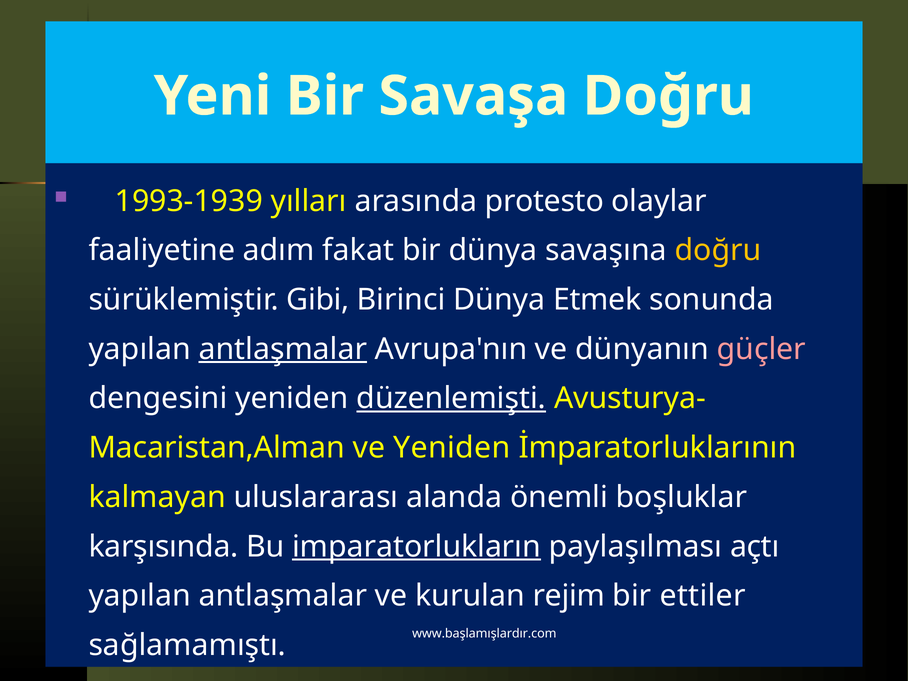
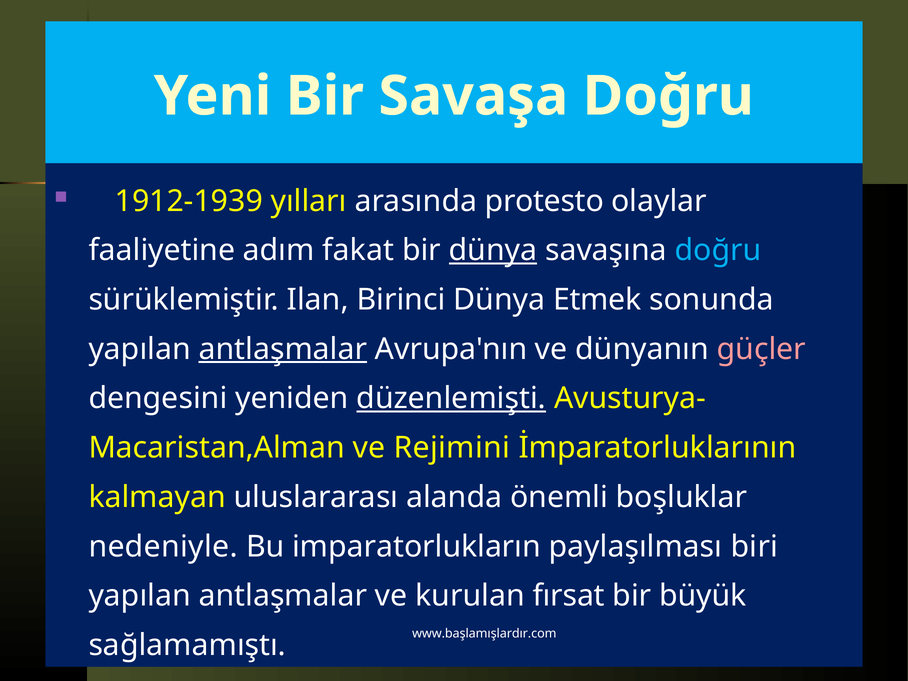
1993-1939: 1993-1939 -> 1912-1939 (189, 201)
dünya underline: none -> present (493, 250)
doğru colour: yellow -> light blue (718, 250)
Gibi: Gibi -> Ilan (318, 300)
ve Yeniden: Yeniden -> Rejimini (452, 448)
karşısında: karşısında -> nedeniyle (163, 547)
imparatorlukların underline: present -> none (417, 547)
açtı: açtı -> biri (754, 547)
rejim: rejim -> fırsat (569, 596)
ettiler: ettiler -> büyük (703, 596)
